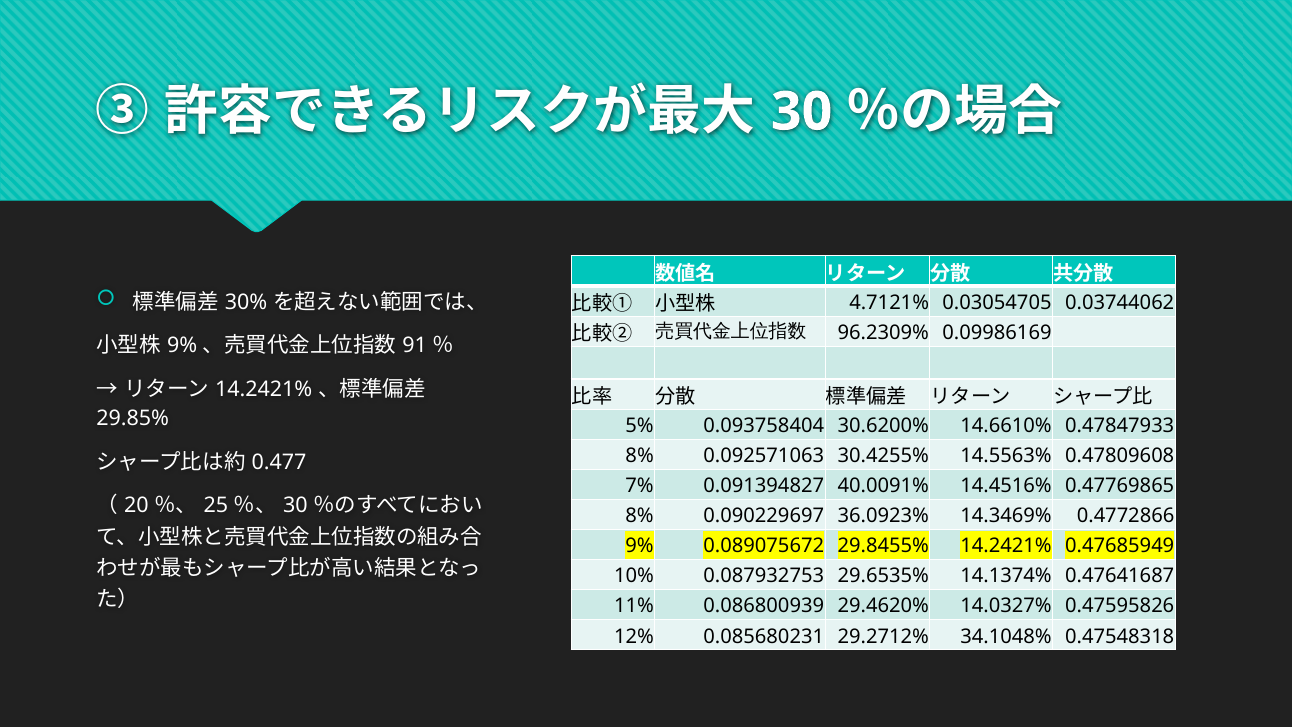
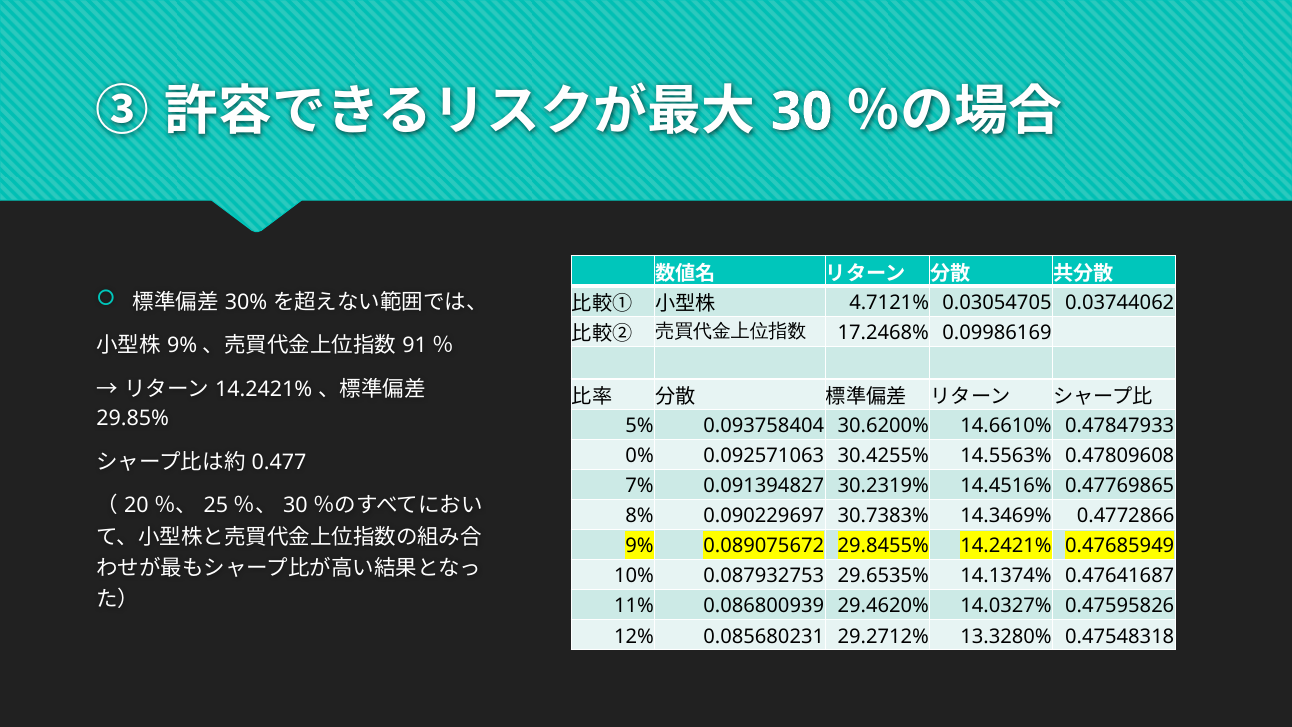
96.2309%: 96.2309% -> 17.2468% (883, 333)
8%: 8% -> 0% (640, 456)
40.0091%: 40.0091% -> 30.2319% (883, 486)
36.0923%: 36.0923% -> 30.7383% (883, 516)
34.1048%: 34.1048% -> 13.3280% (1006, 636)
